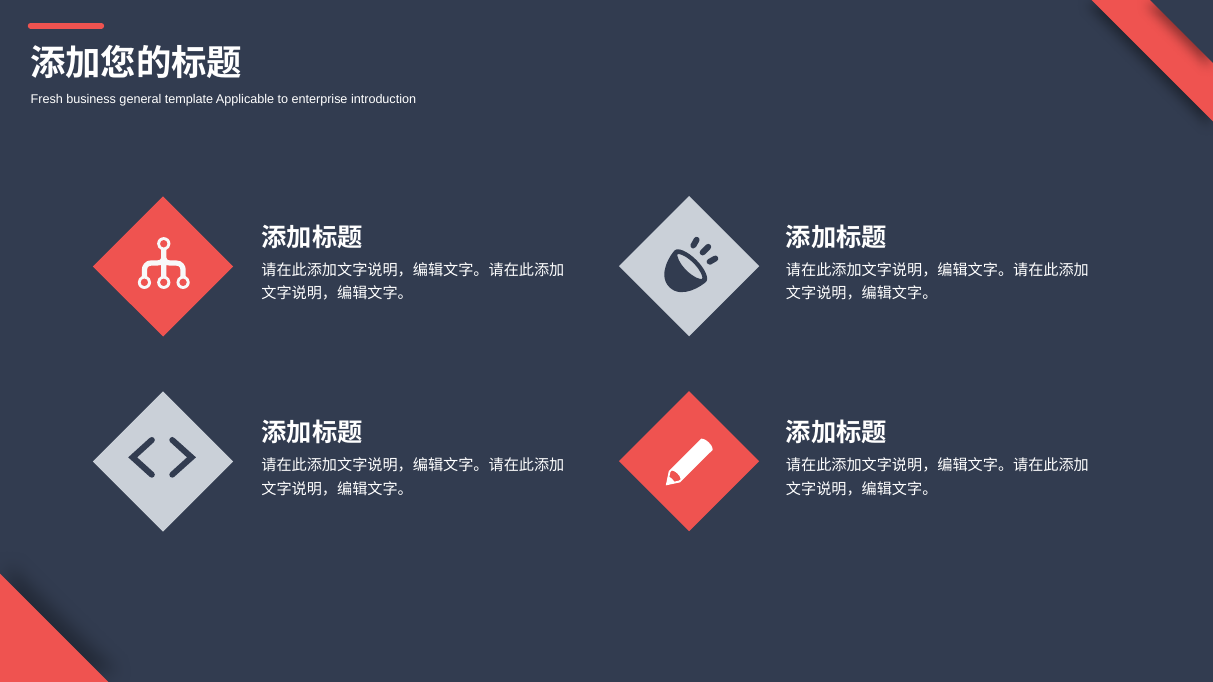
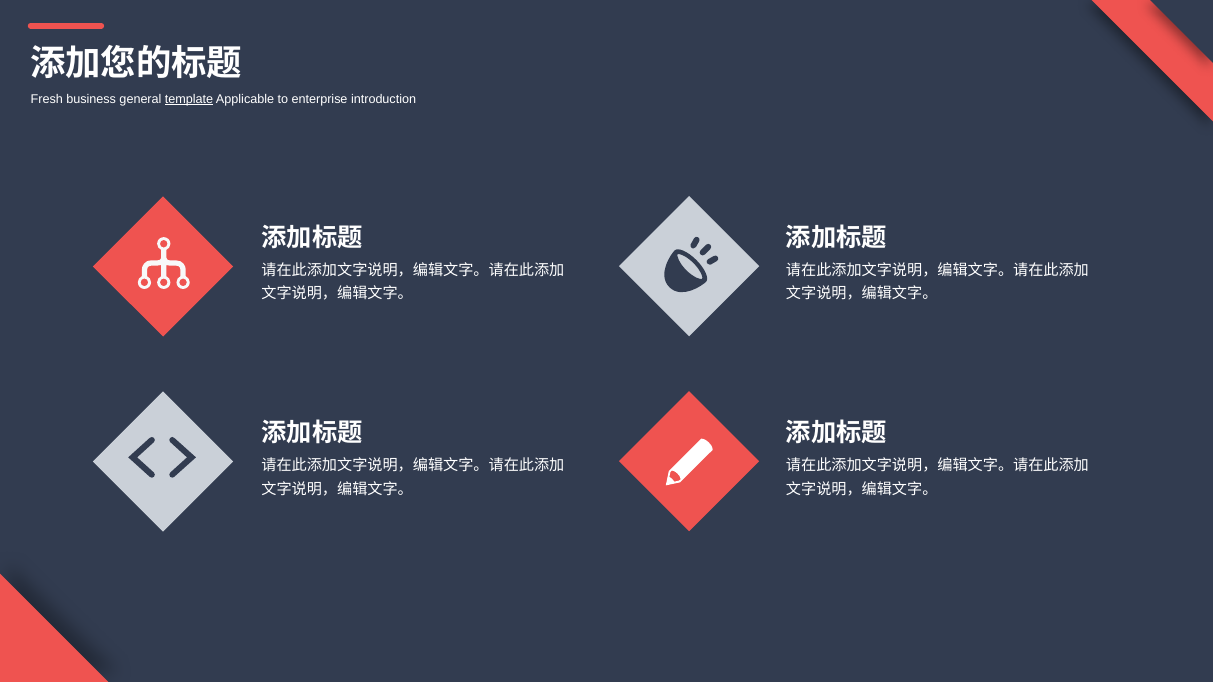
template underline: none -> present (189, 99)
